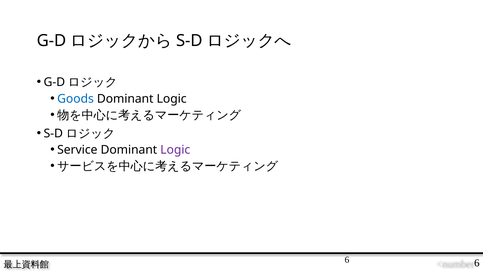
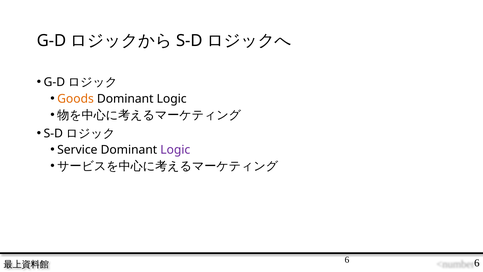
Goods colour: blue -> orange (76, 99)
